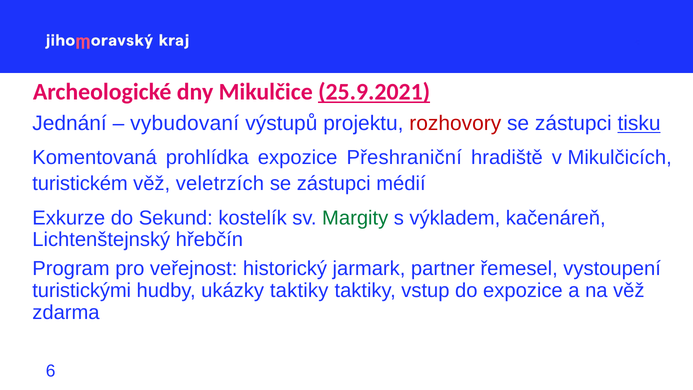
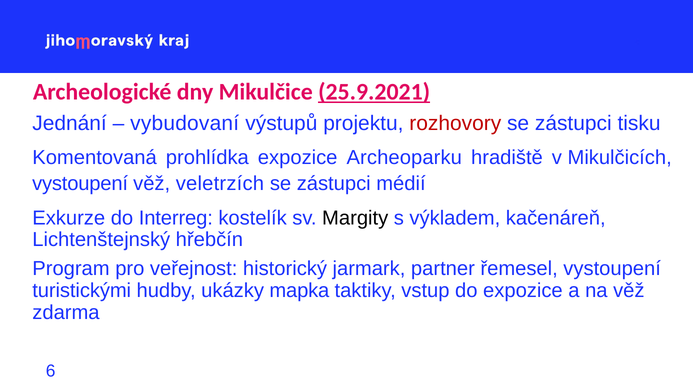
tisku underline: present -> none (639, 123)
Přeshraniční: Přeshraniční -> Archeoparku (404, 157)
turistickém: turistickém -> vystoupení (80, 183)
Sekund: Sekund -> Interreg (176, 218)
Margity colour: green -> black (355, 218)
ukázky taktiky: taktiky -> mapka (299, 291)
